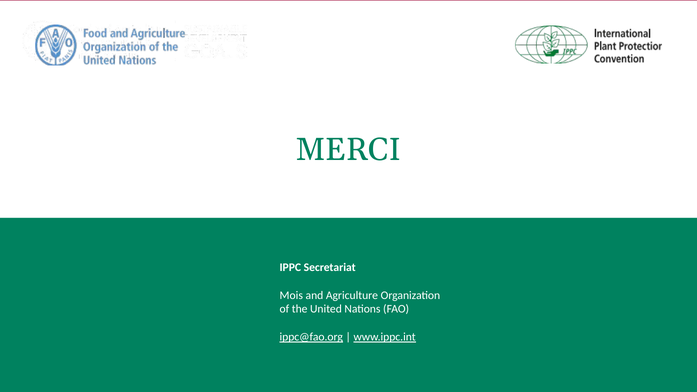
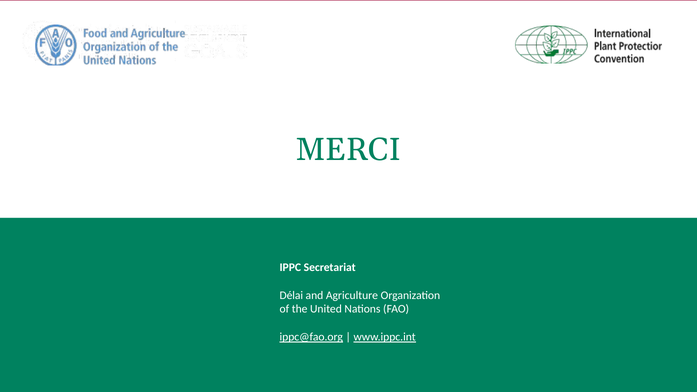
Mois: Mois -> Délai (291, 295)
